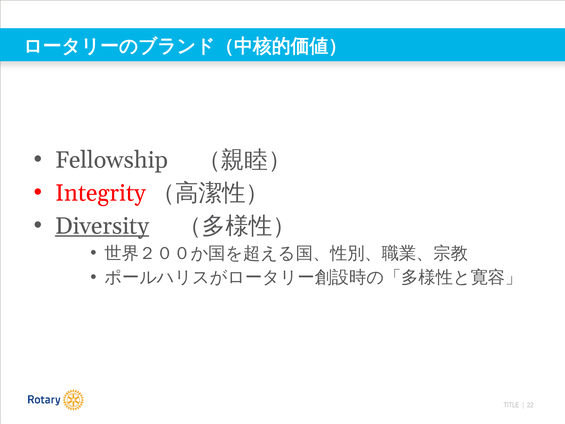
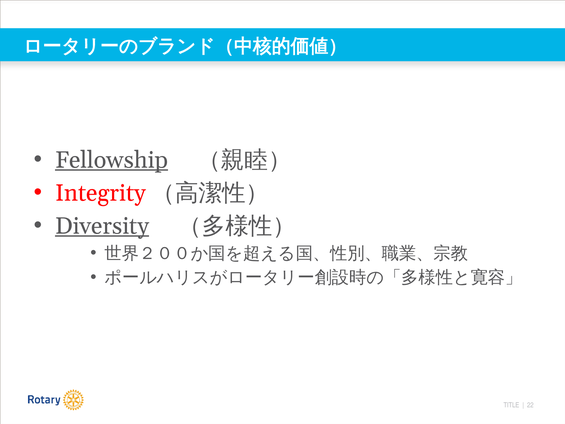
Fellowship underline: none -> present (112, 160)
